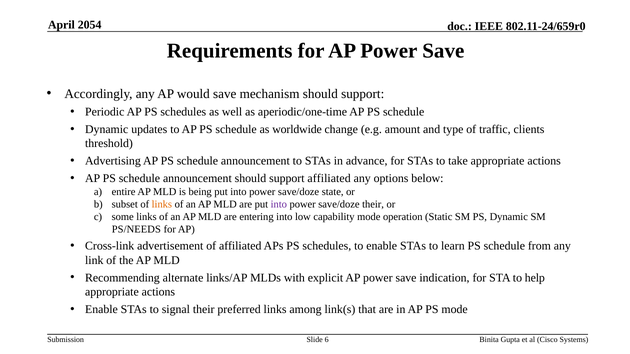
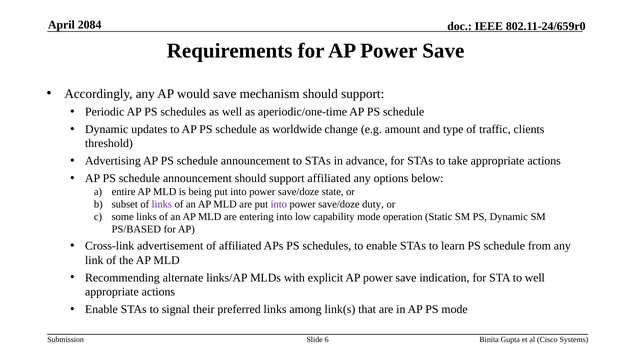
2054: 2054 -> 2084 (90, 25)
links colour: orange -> purple (162, 204)
save/doze their: their -> duty (373, 204)
PS/NEEDS: PS/NEEDS -> PS/BASED (136, 230)
to help: help -> well (535, 278)
